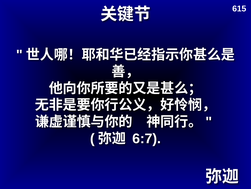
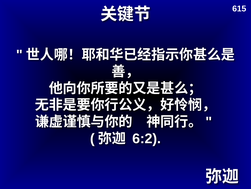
6:7: 6:7 -> 6:2 (147, 138)
